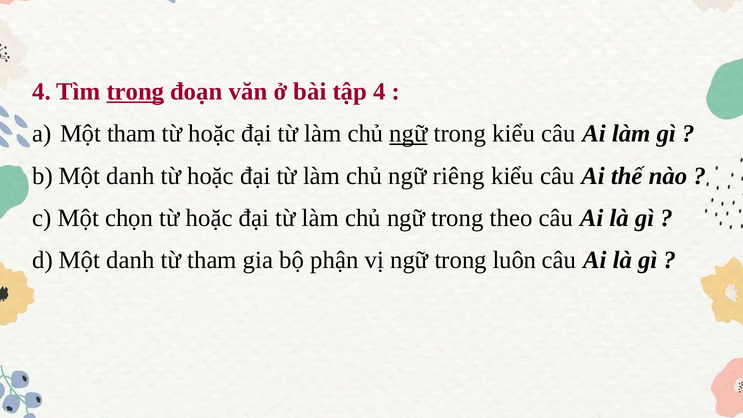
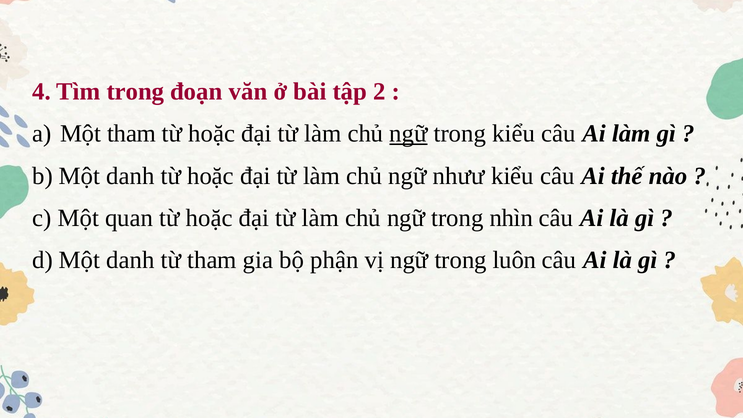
trong underline: present -> none (135, 92)
tập 4: 4 -> 2 (379, 92)
riêng: riêng -> nhưư (459, 176)
chọn: chọn -> quan (129, 218)
theo: theo -> nhìn (511, 218)
